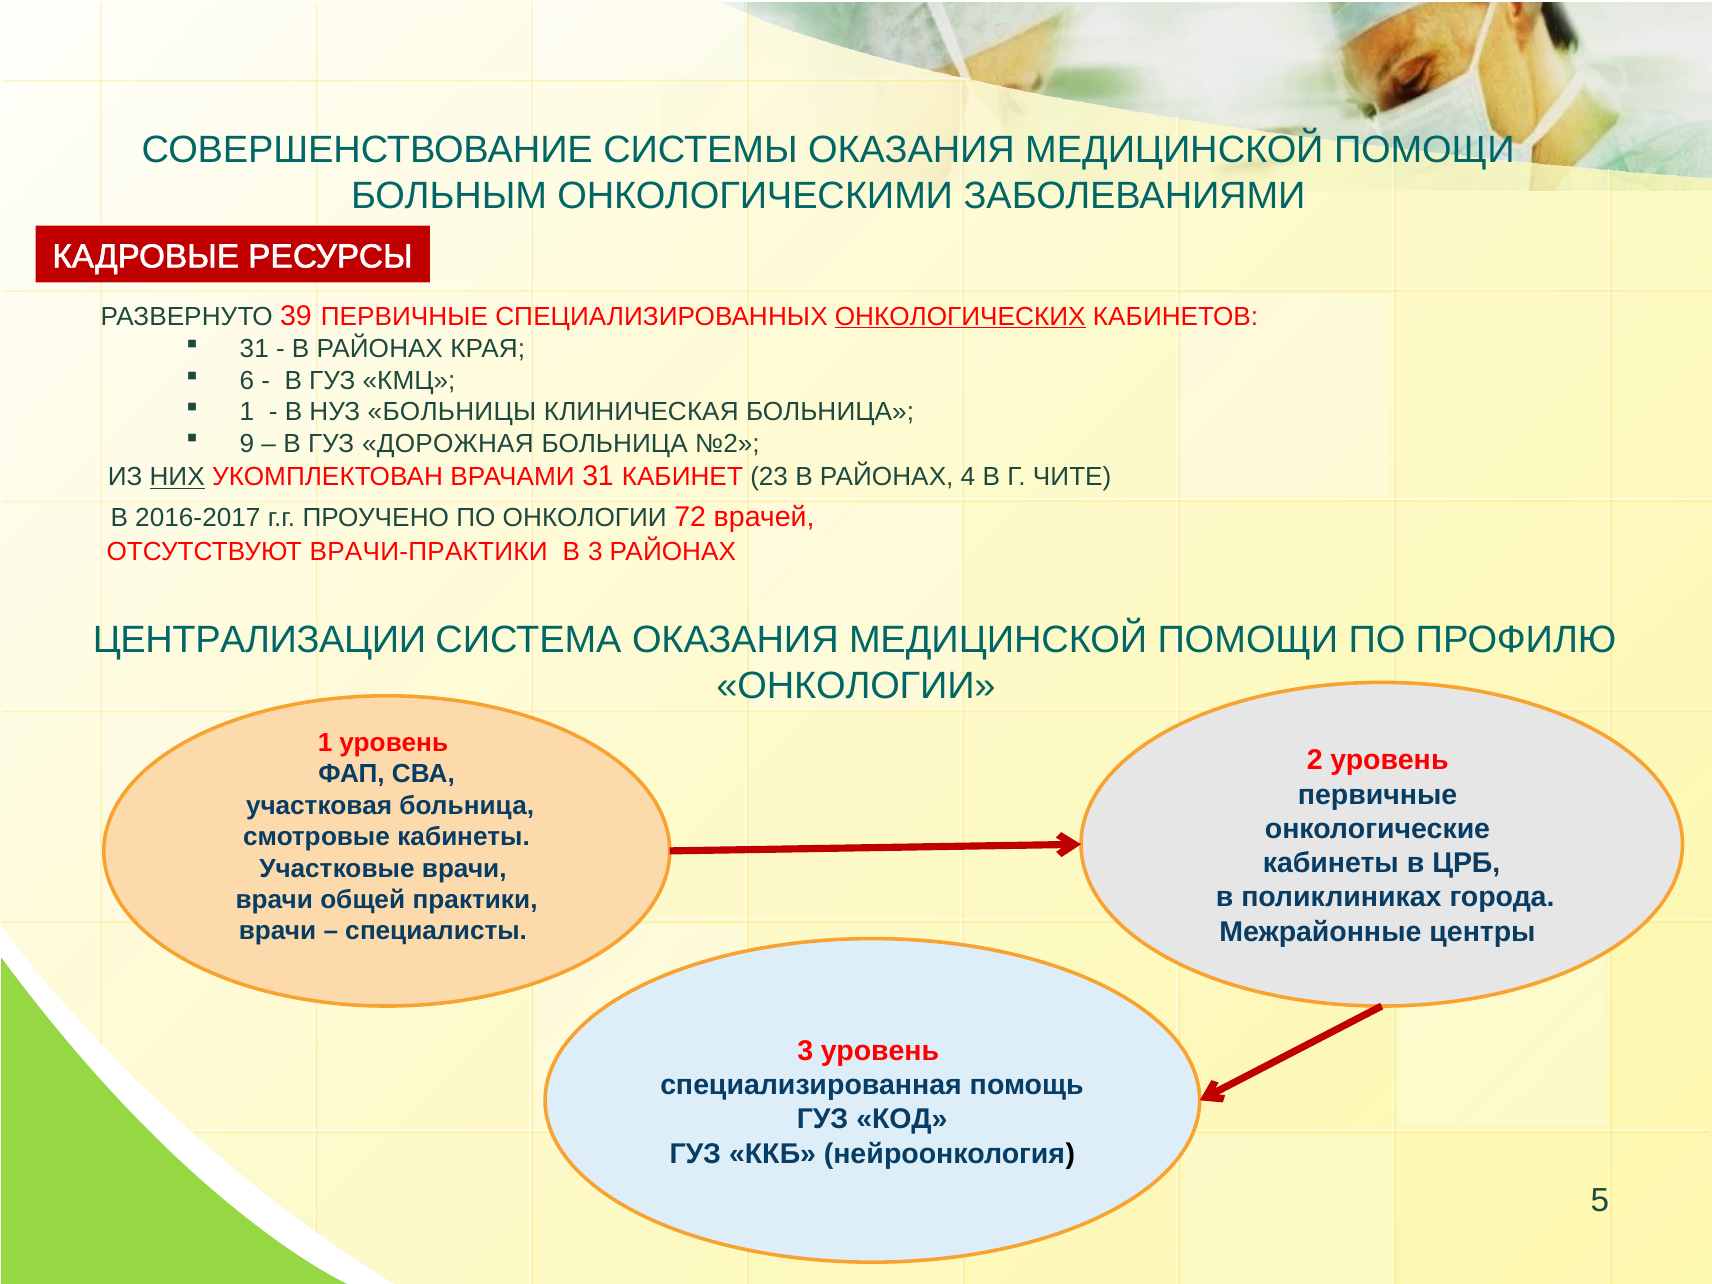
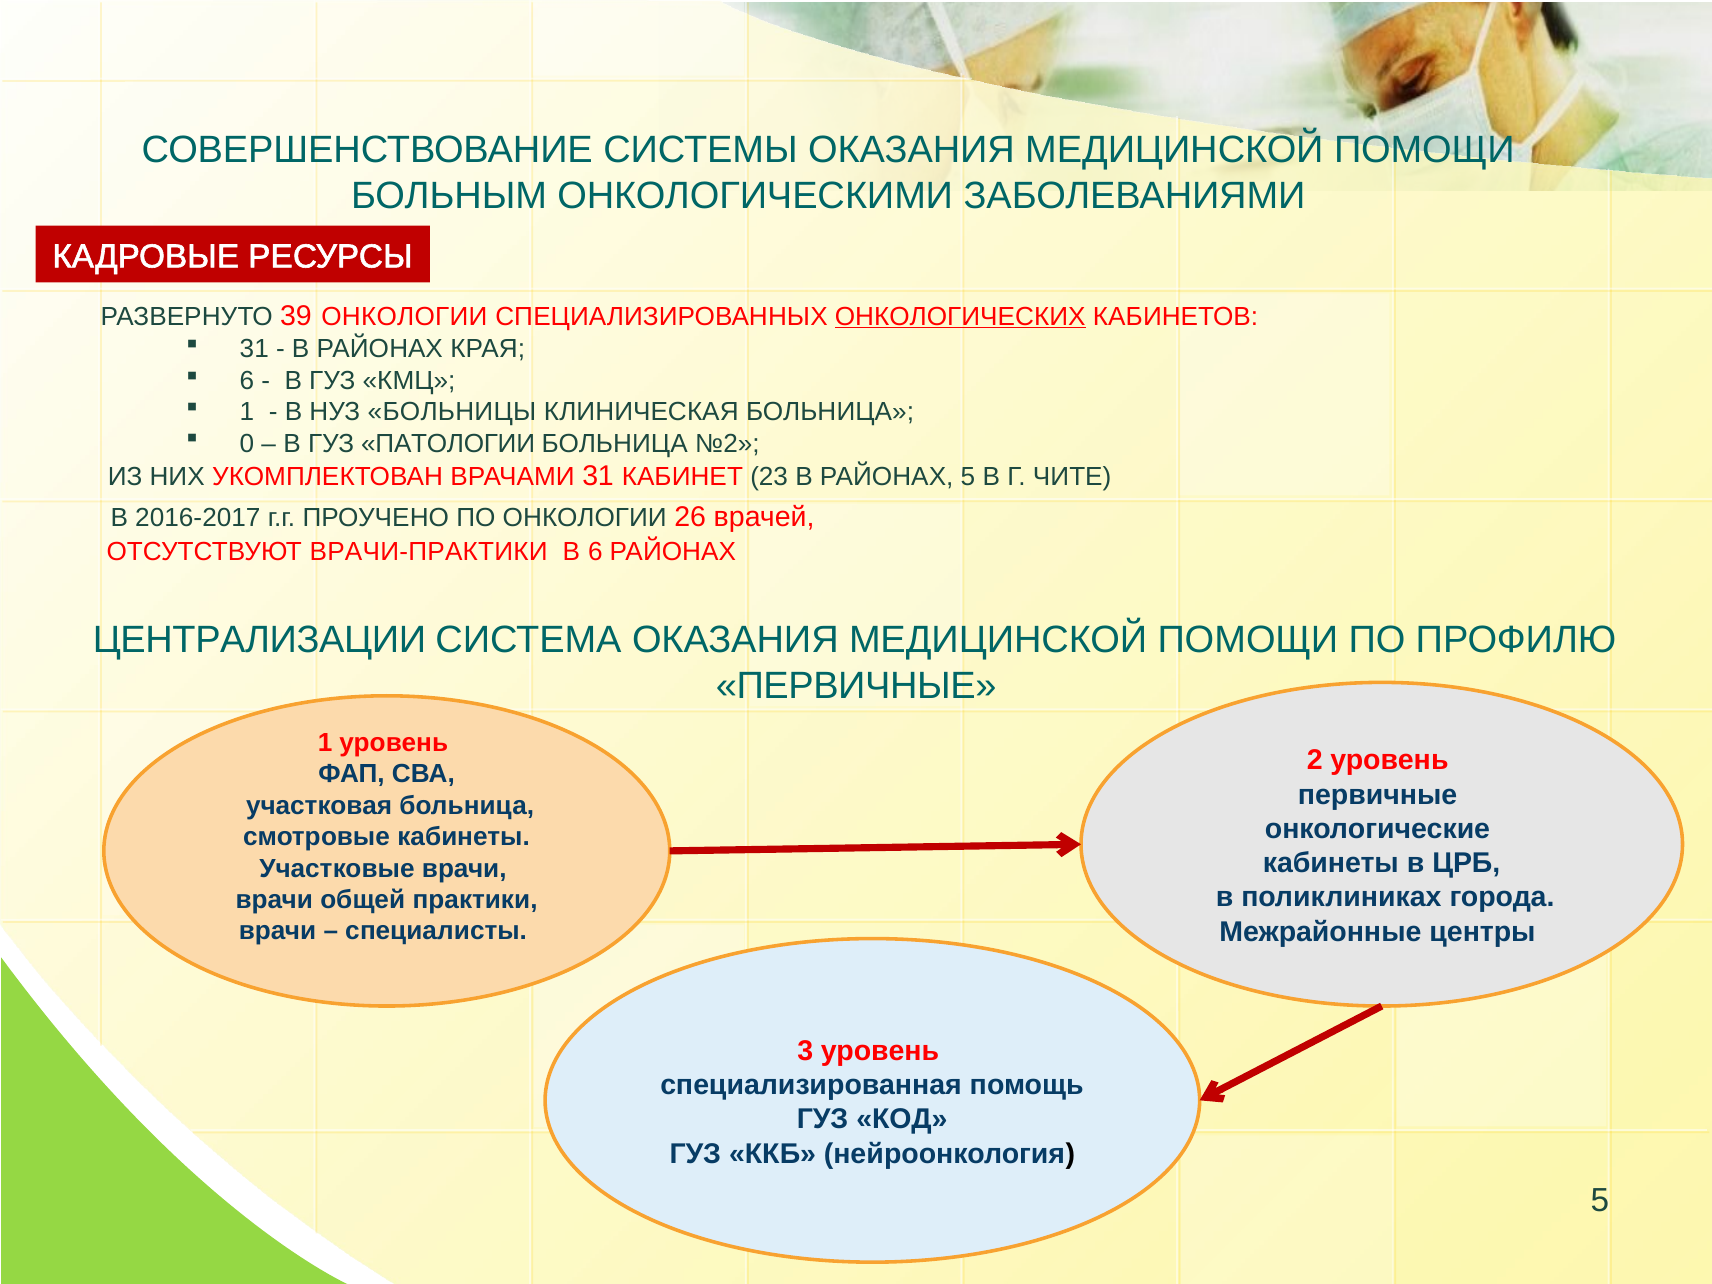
39 ПЕРВИЧНЫЕ: ПЕРВИЧНЫЕ -> ОНКОЛОГИИ (404, 316)
9: 9 -> 0 (247, 443)
ДОРОЖНАЯ: ДОРОЖНАЯ -> ПАТОЛОГИИ (448, 443)
НИХ underline: present -> none (177, 477)
РАЙОНАХ 4: 4 -> 5 (968, 477)
72: 72 -> 26 (690, 517)
В 3: 3 -> 6 (595, 551)
ОНКОЛОГИИ: ОНКОЛОГИИ -> ПЕРВИЧНЫЕ (856, 686)
